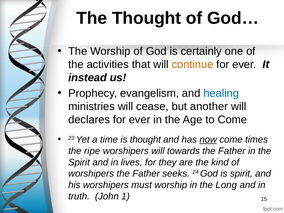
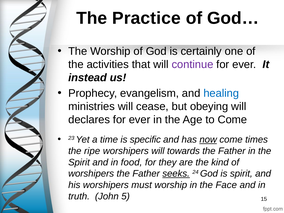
The Thought: Thought -> Practice (146, 18)
continue colour: orange -> purple (193, 64)
another: another -> obeying (209, 106)
is thought: thought -> specific (145, 140)
lives: lives -> food (132, 162)
seeks underline: none -> present (176, 174)
Long: Long -> Face (226, 185)
1: 1 -> 5 (126, 196)
